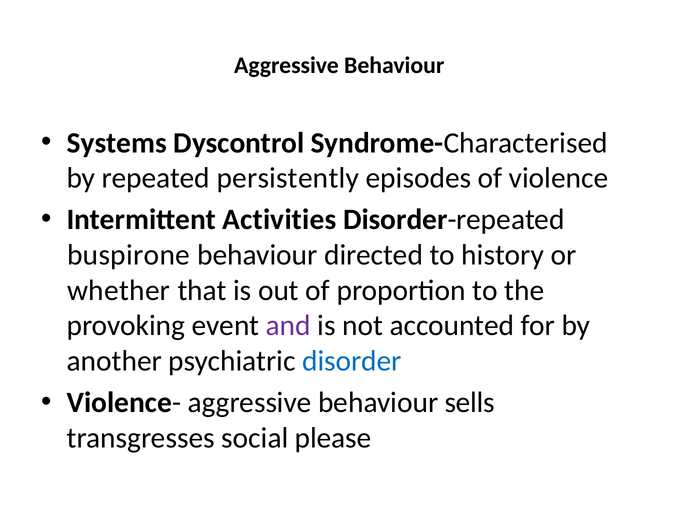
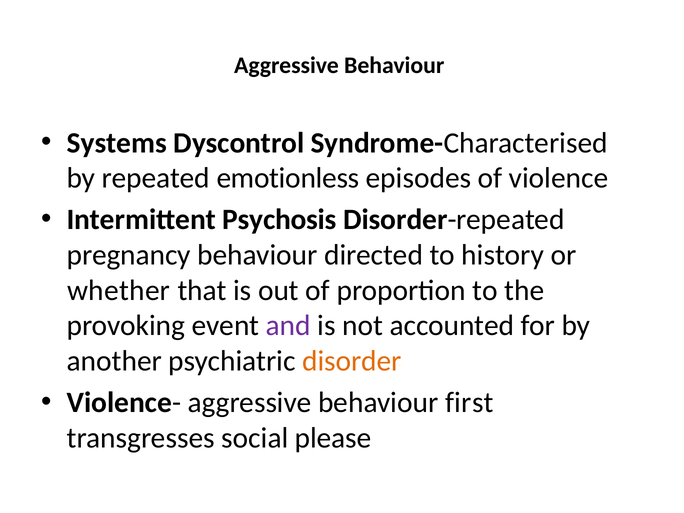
persistently: persistently -> emotionless (288, 178)
Activities: Activities -> Psychosis (279, 220)
buspirone: buspirone -> pregnancy (129, 255)
disorder colour: blue -> orange (352, 361)
sells: sells -> first (469, 403)
